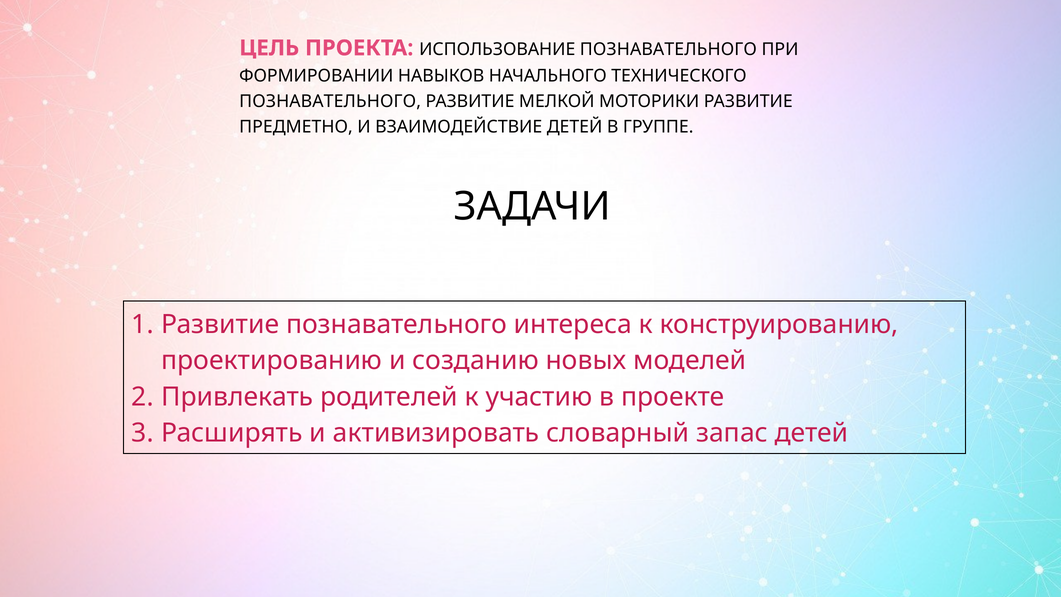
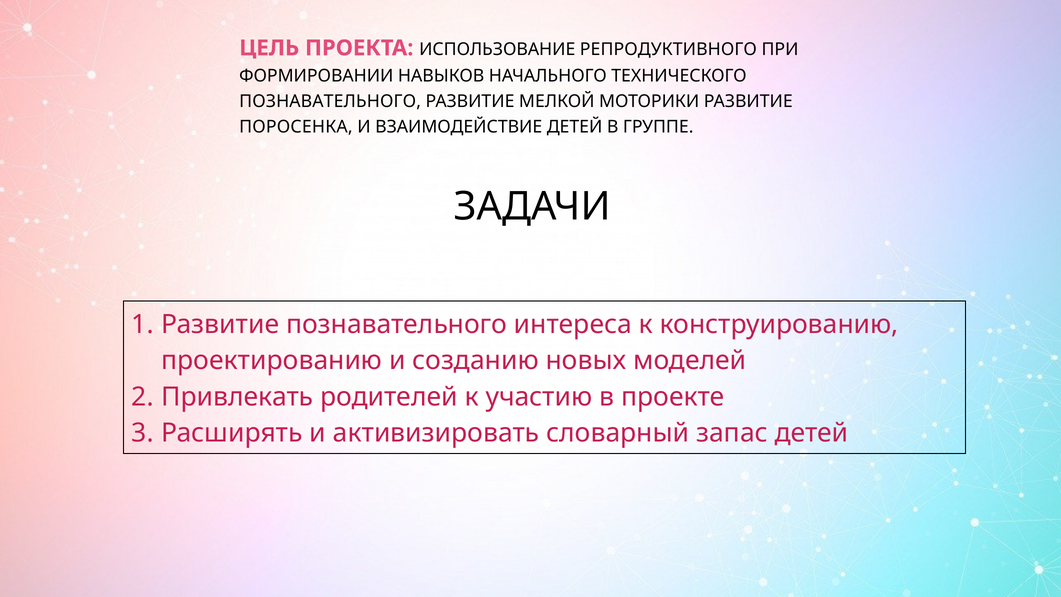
ИСПОЛЬЗОВАНИЕ ПОЗНАВАТЕЛЬНОГО: ПОЗНАВАТЕЛЬНОГО -> РЕПРОДУКТИВНОГО (668, 49)
ПРЕДМЕТНО: ПРЕДМЕТНО -> ПОРОСЕНКА (296, 127)
